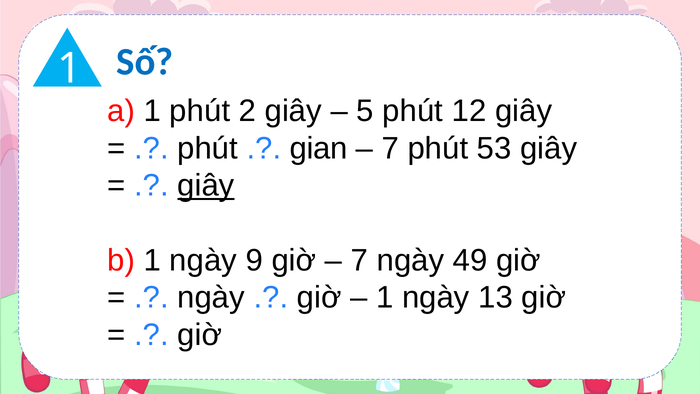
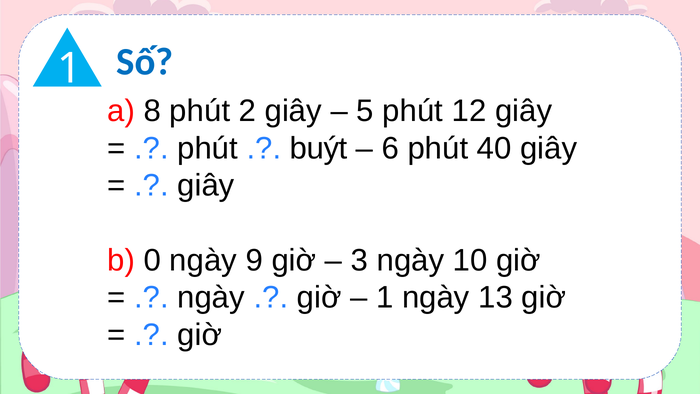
a 1: 1 -> 8 (152, 111)
gian: gian -> buýt (319, 148)
7: 7 -> 6 (390, 148)
53: 53 -> 40 (494, 148)
giây underline: present -> none (206, 186)
b 1: 1 -> 0 (152, 260)
7: 7 -> 3 (359, 260)
49: 49 -> 10 (470, 260)
